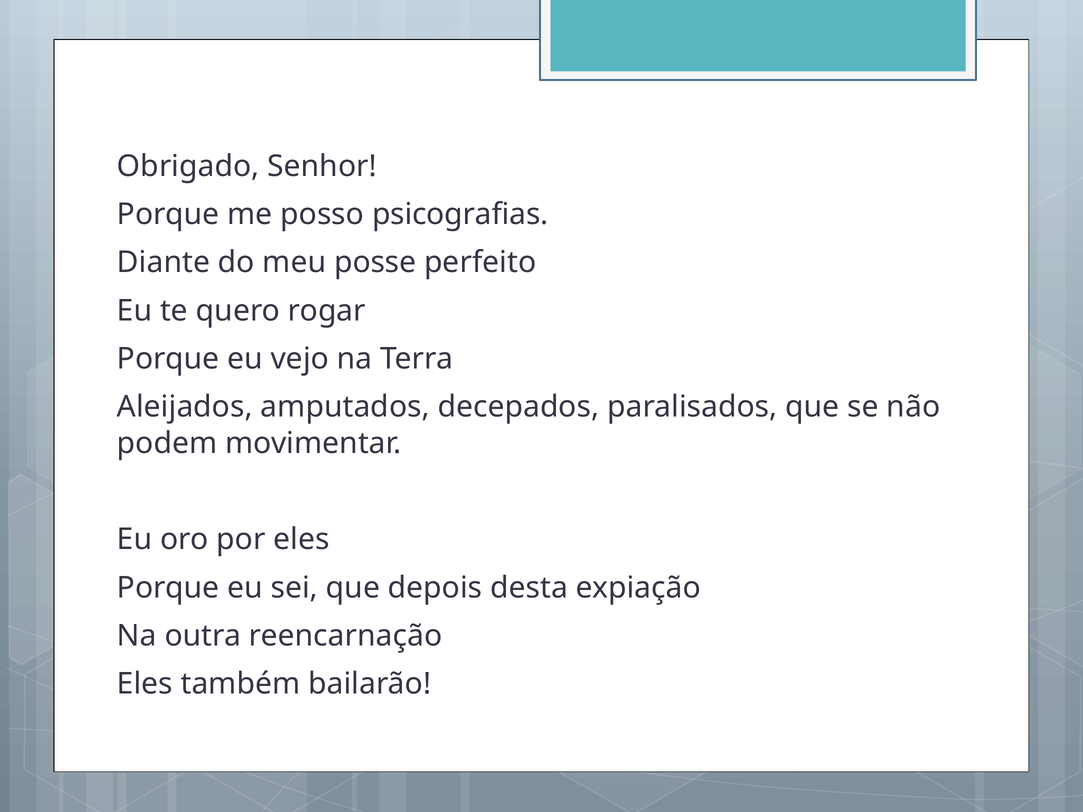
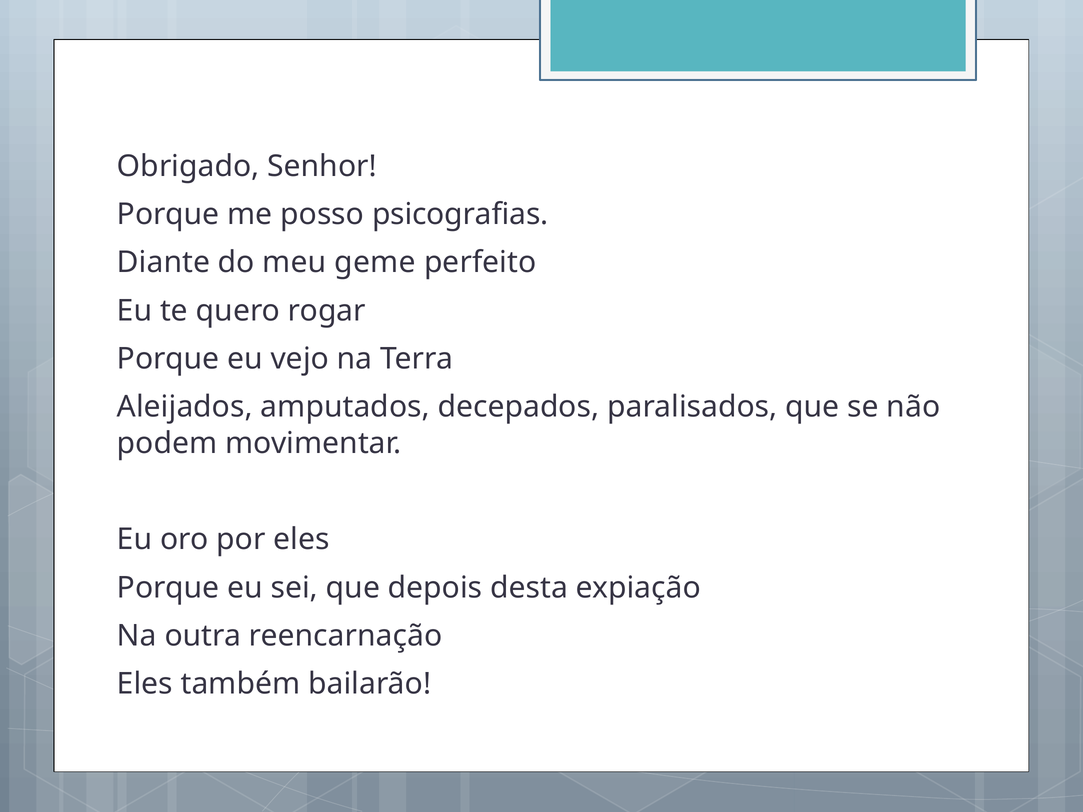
posse: posse -> geme (375, 263)
